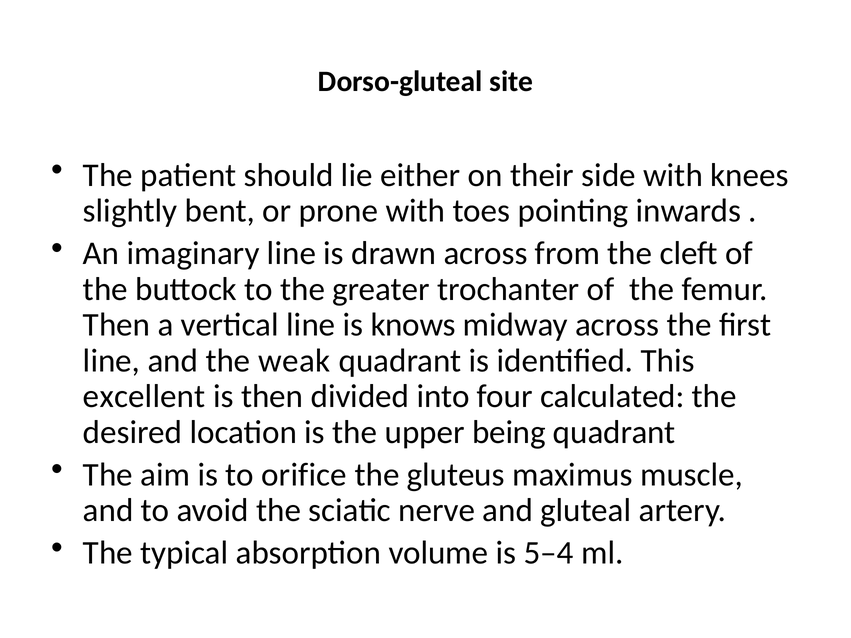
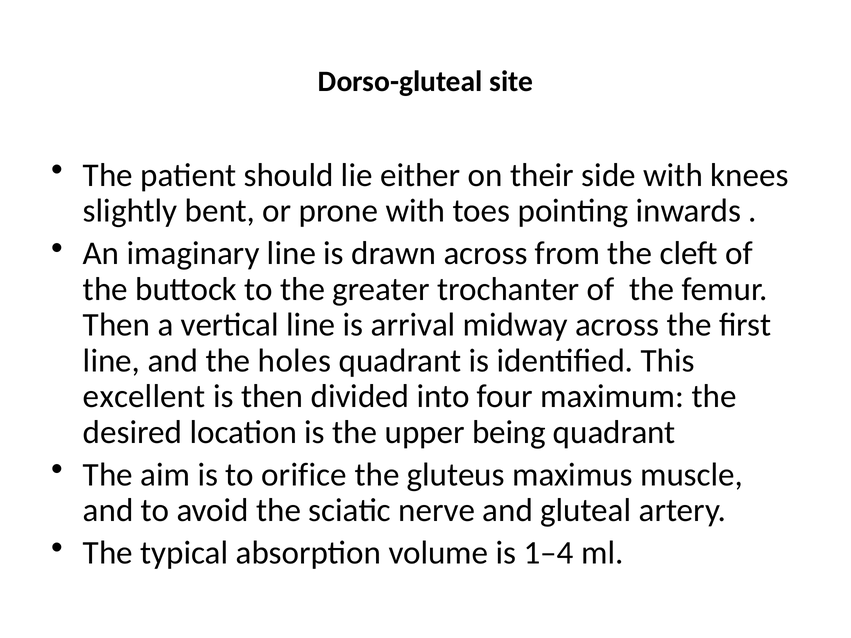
knows: knows -> arrival (413, 325)
weak: weak -> holes (294, 361)
calculated: calculated -> maximum (612, 397)
5–4: 5–4 -> 1–4 (549, 553)
